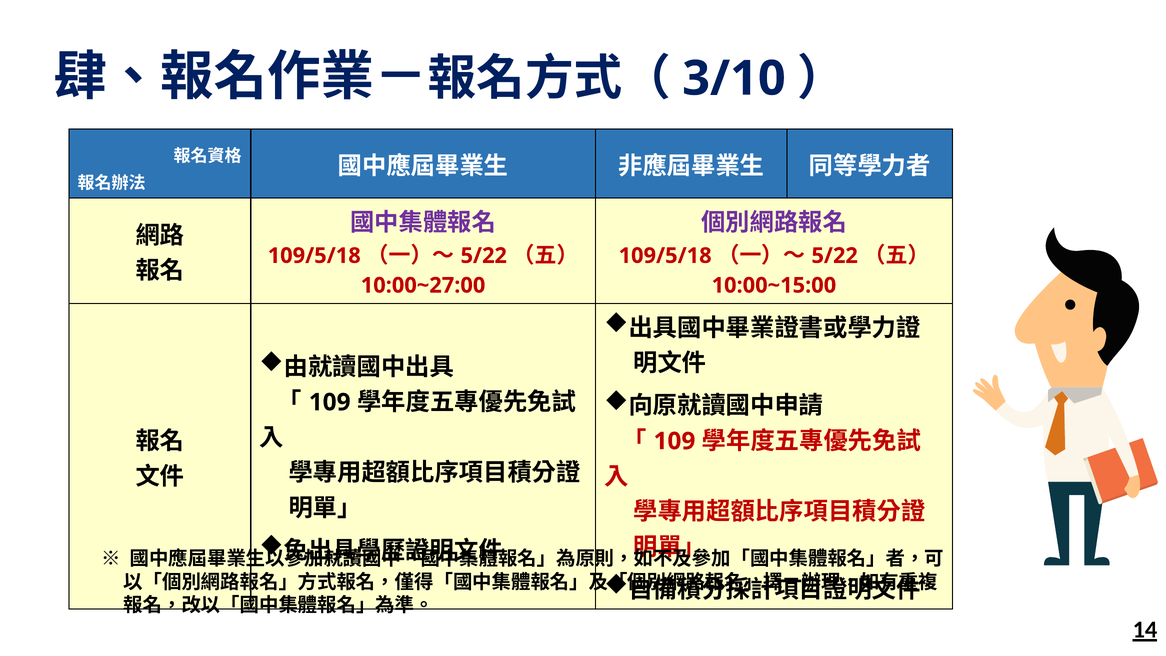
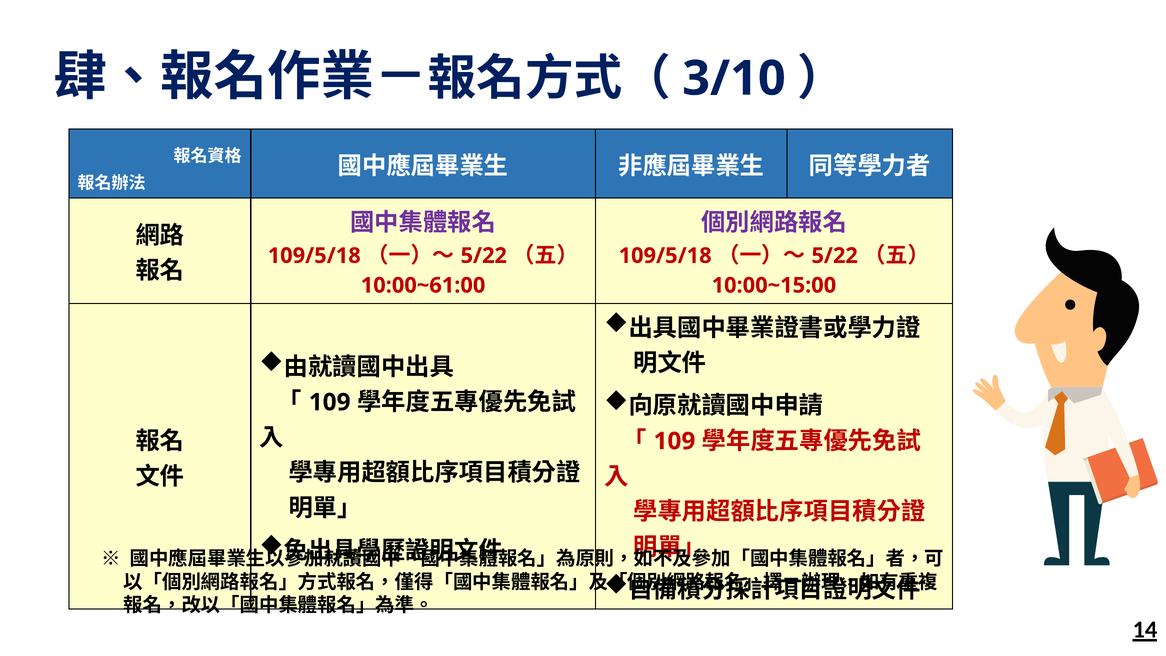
10:00~27:00: 10:00~27:00 -> 10:00~61:00 (423, 285)
